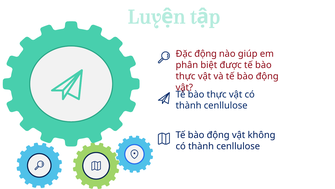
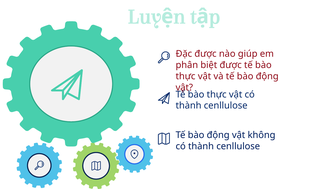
Đặc động: động -> được (206, 54)
